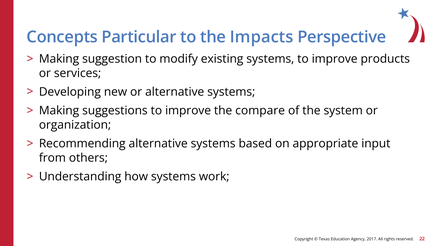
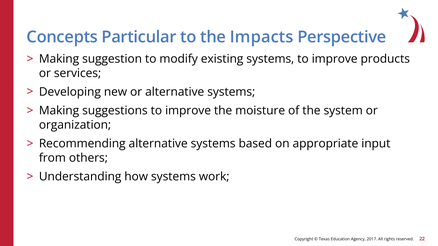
compare: compare -> moisture (260, 111)
